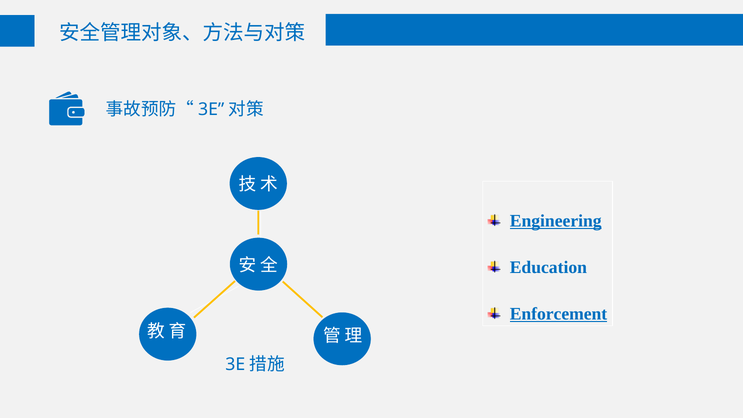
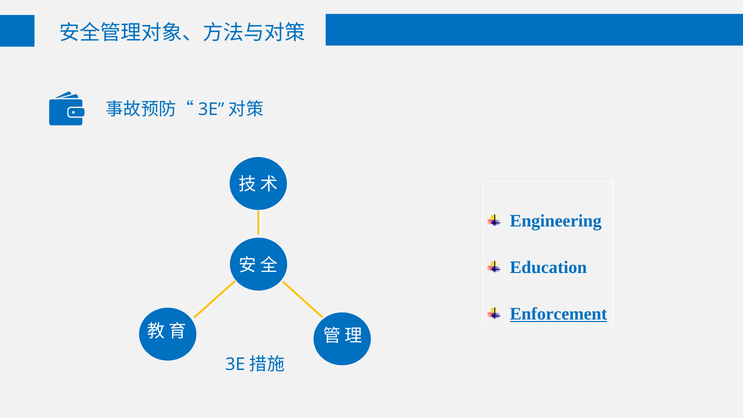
Engineering underline: present -> none (556, 221)
